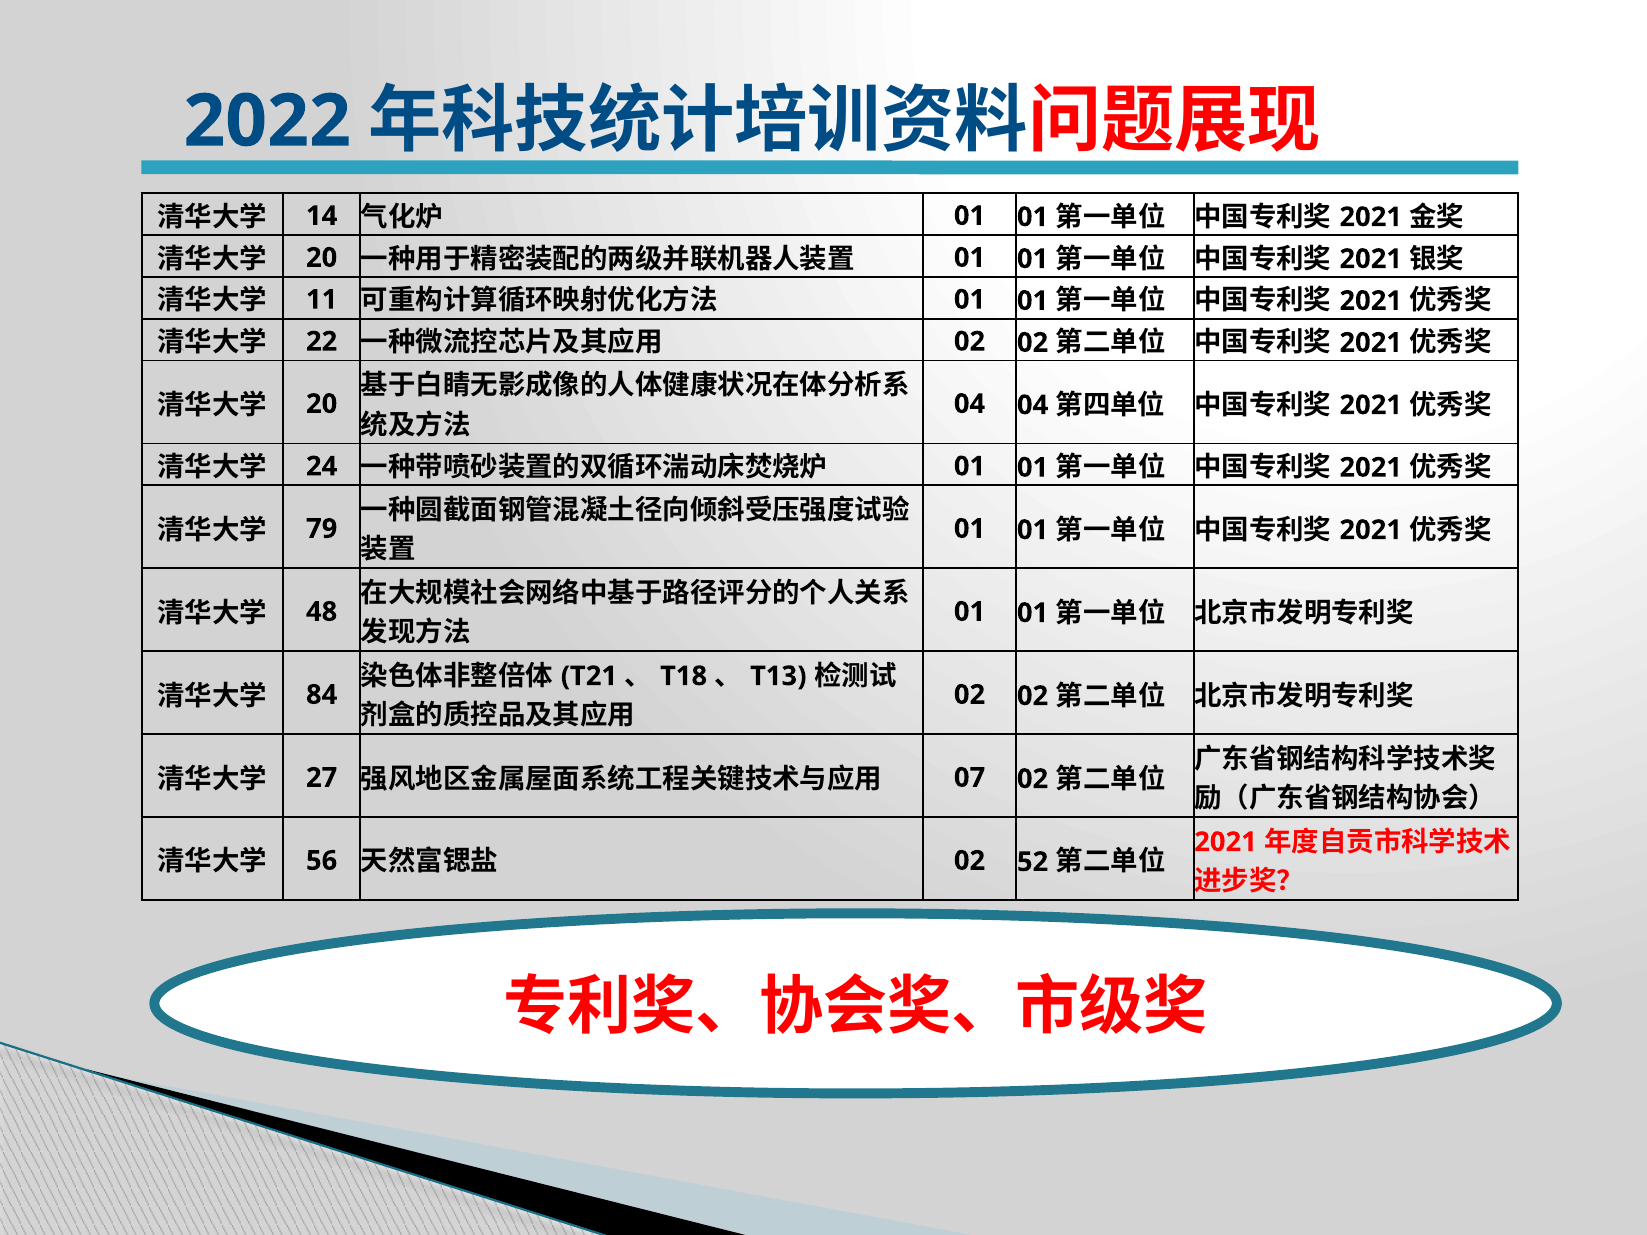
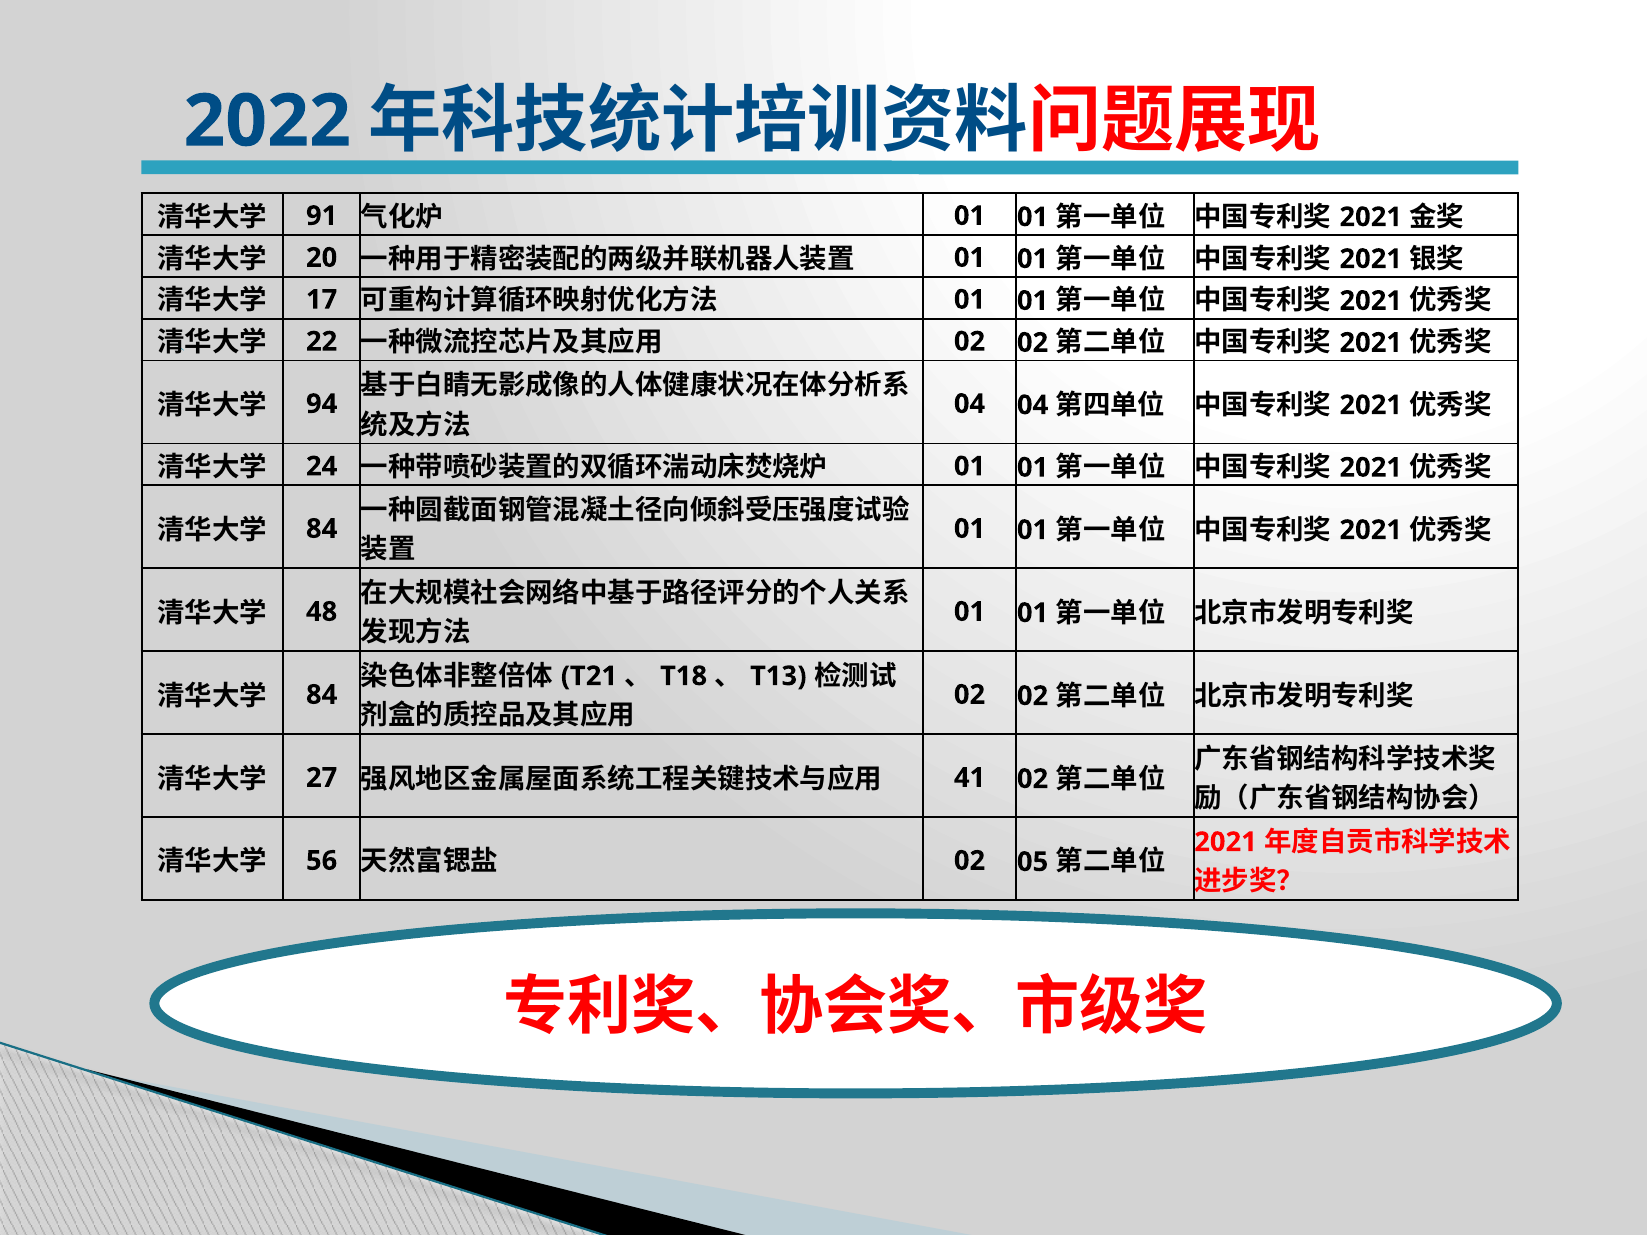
14: 14 -> 91 (322, 216)
11: 11 -> 17 (322, 300)
20: 20 -> 94 (322, 404)
79: 79 -> 84 (322, 529)
07: 07 -> 41 (970, 778)
52: 52 -> 05 (1033, 862)
